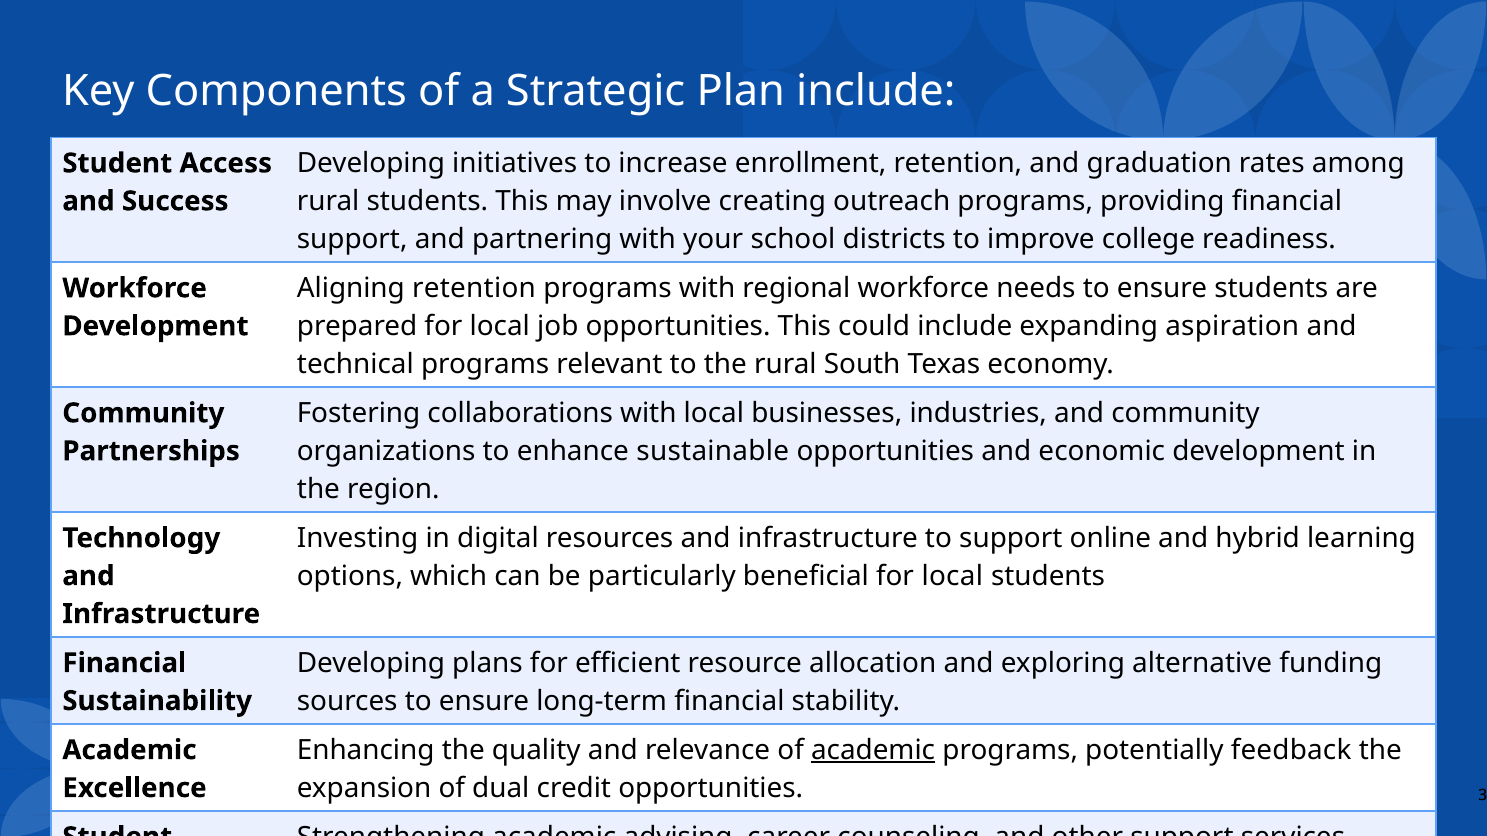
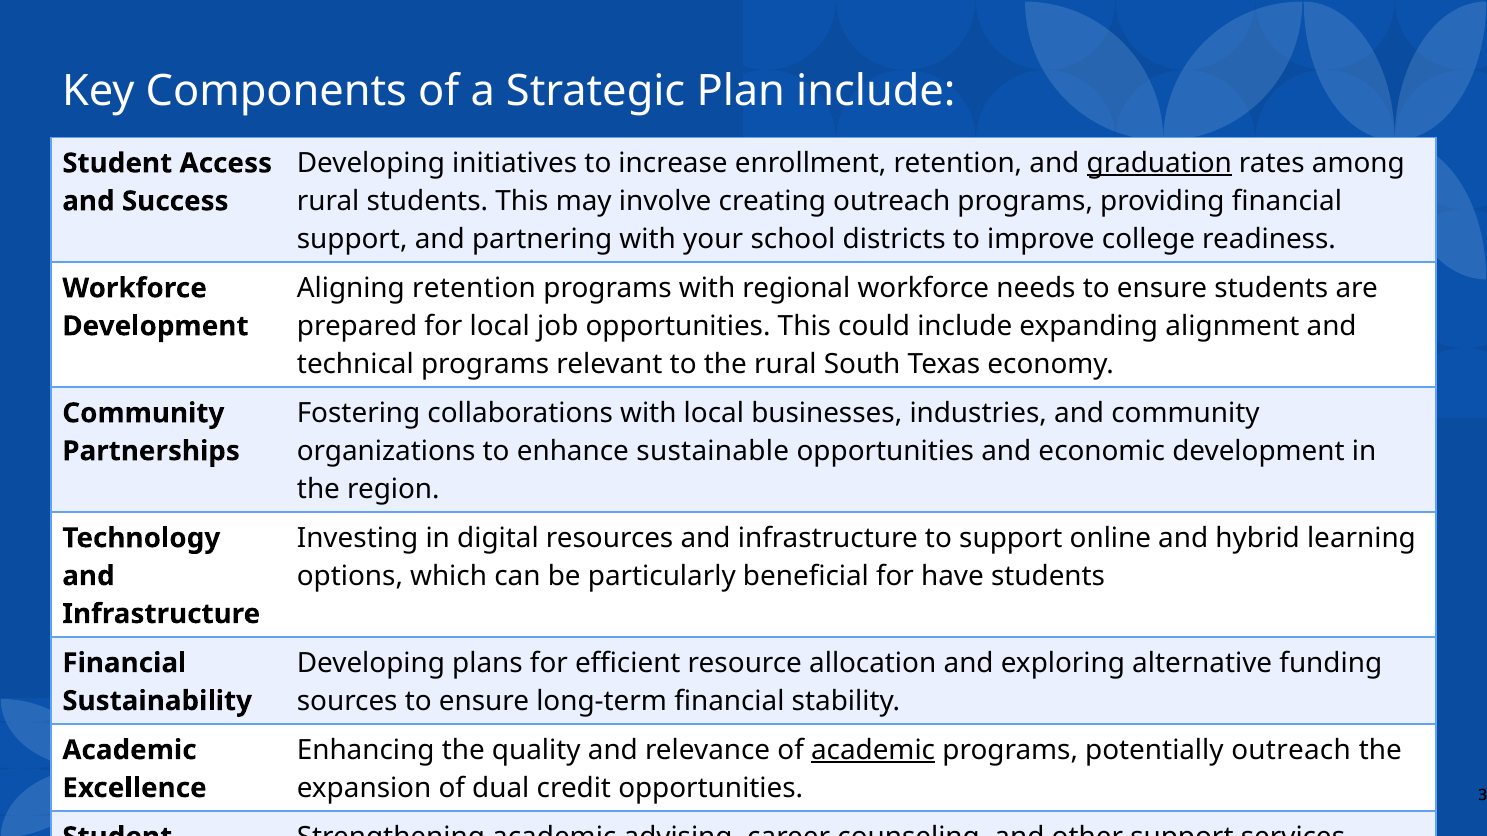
graduation underline: none -> present (1159, 163)
aspiration: aspiration -> alignment (1232, 326)
beneficial for local: local -> have (952, 576)
potentially feedback: feedback -> outreach (1291, 750)
